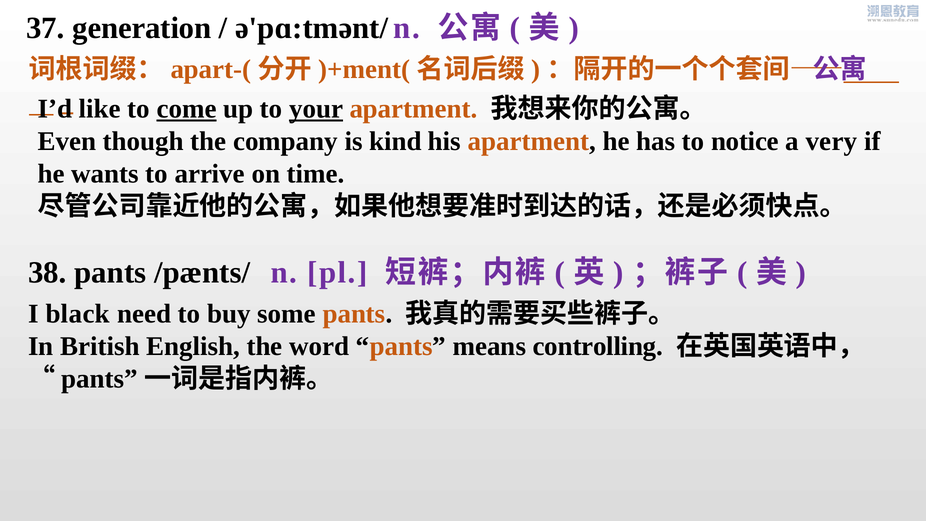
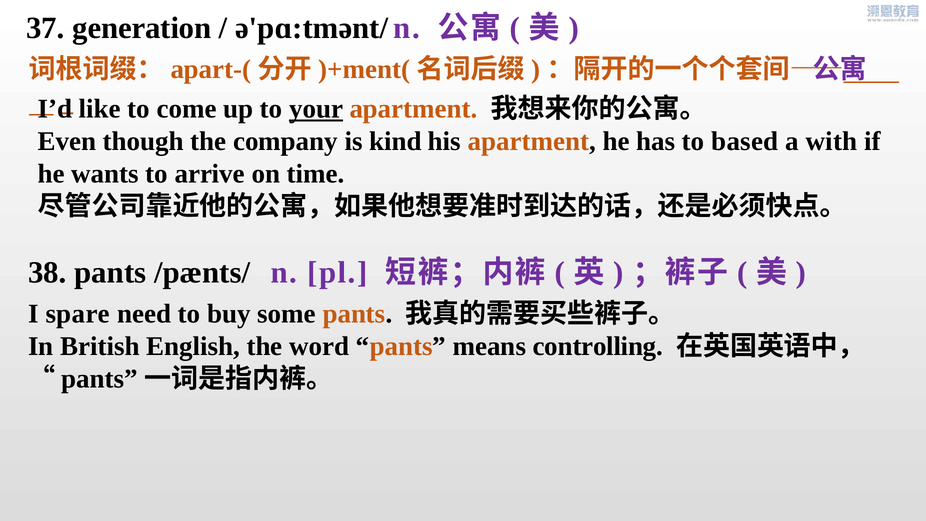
come underline: present -> none (187, 109)
notice: notice -> based (745, 141)
very: very -> with (831, 141)
black: black -> spare (78, 314)
